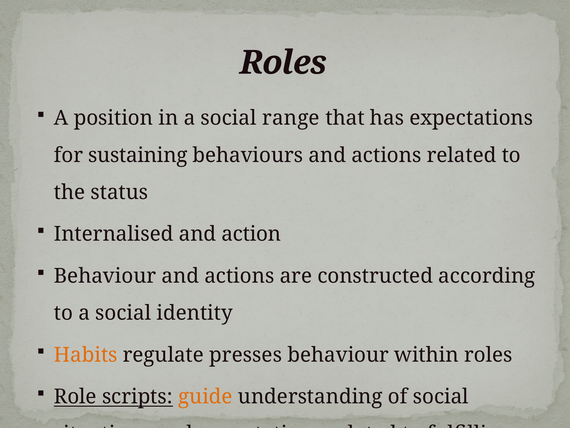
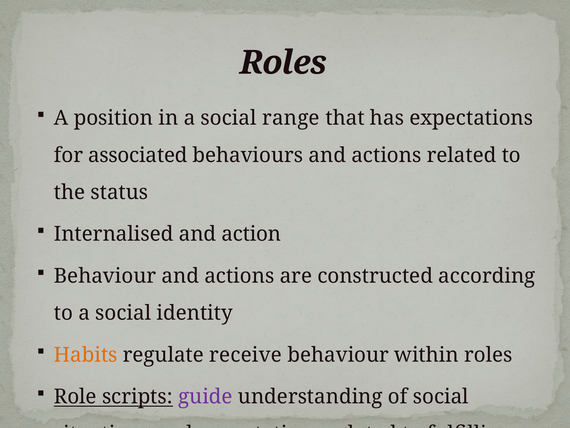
sustaining: sustaining -> associated (138, 155)
presses: presses -> receive (246, 354)
guide colour: orange -> purple (205, 396)
